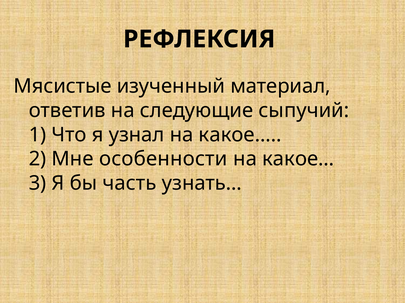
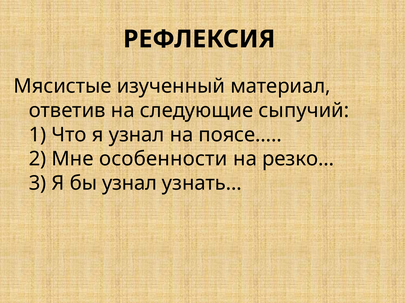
узнал на какое…: какое… -> поясе… (240, 135)
какое…: какое… -> резко… (298, 159)
бы часть: часть -> узнал (130, 184)
